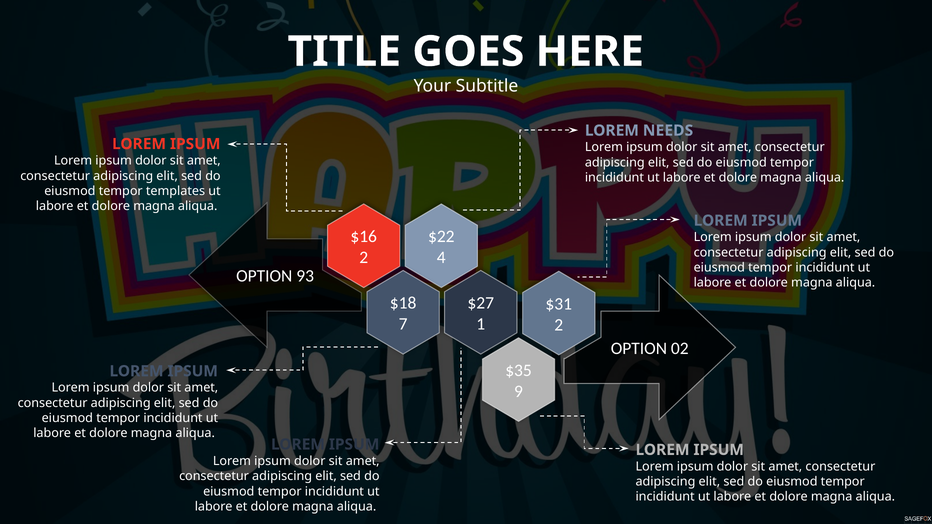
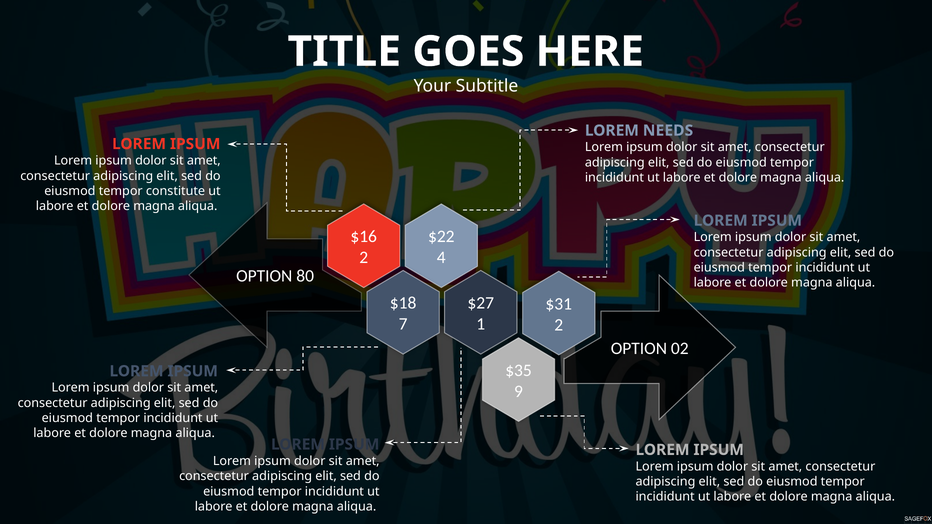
templates: templates -> constitute (176, 191)
93: 93 -> 80 (305, 276)
